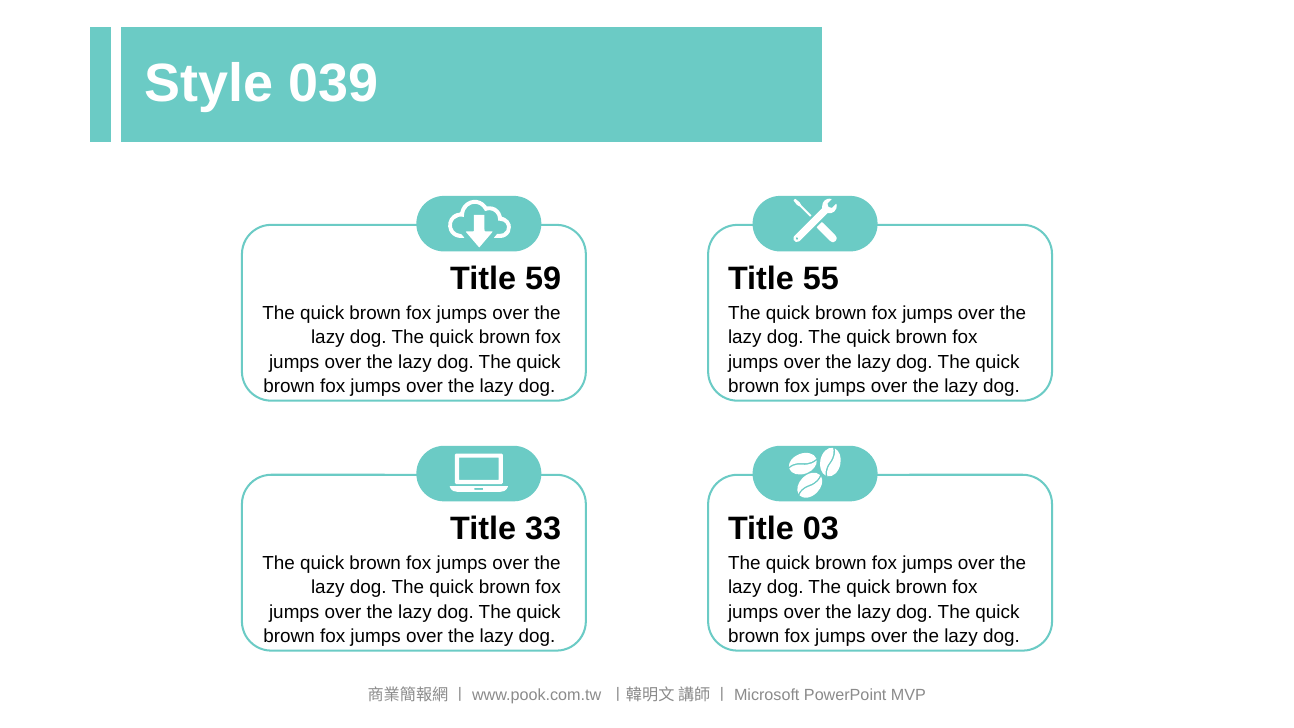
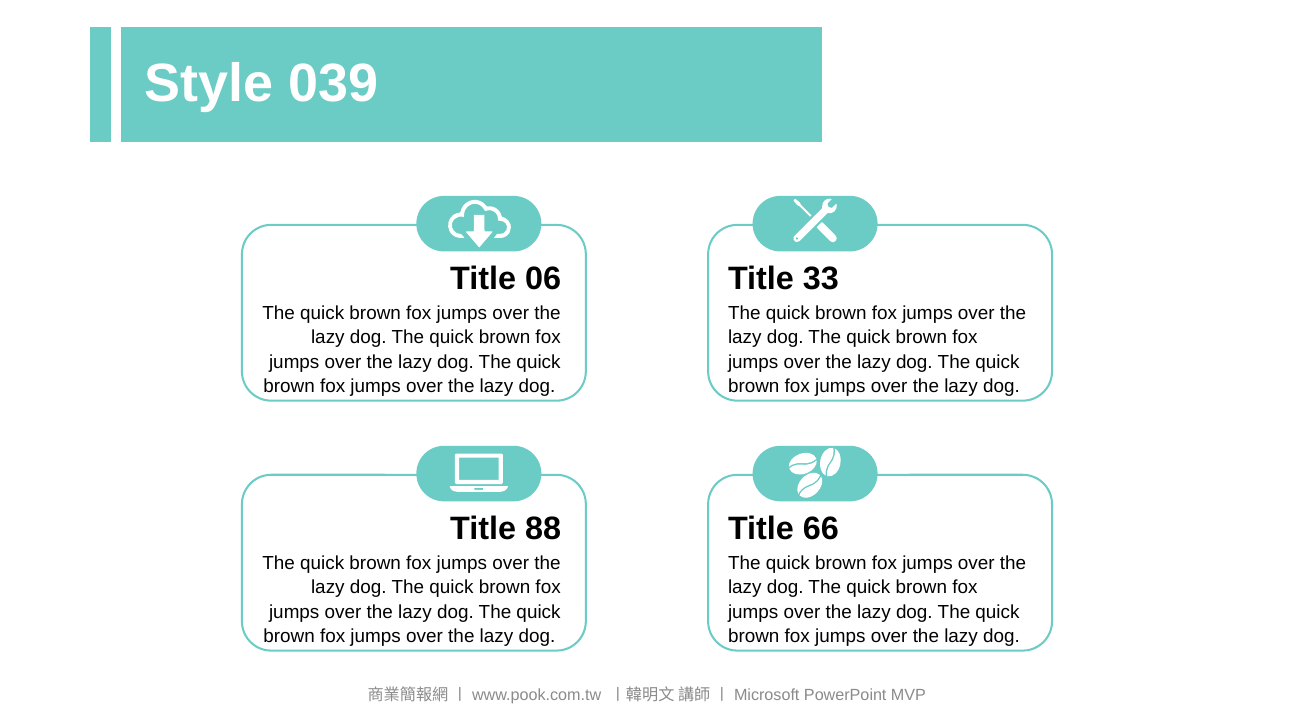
59: 59 -> 06 (543, 279)
55: 55 -> 33 (821, 279)
33: 33 -> 88 (543, 529)
03: 03 -> 66 (821, 529)
